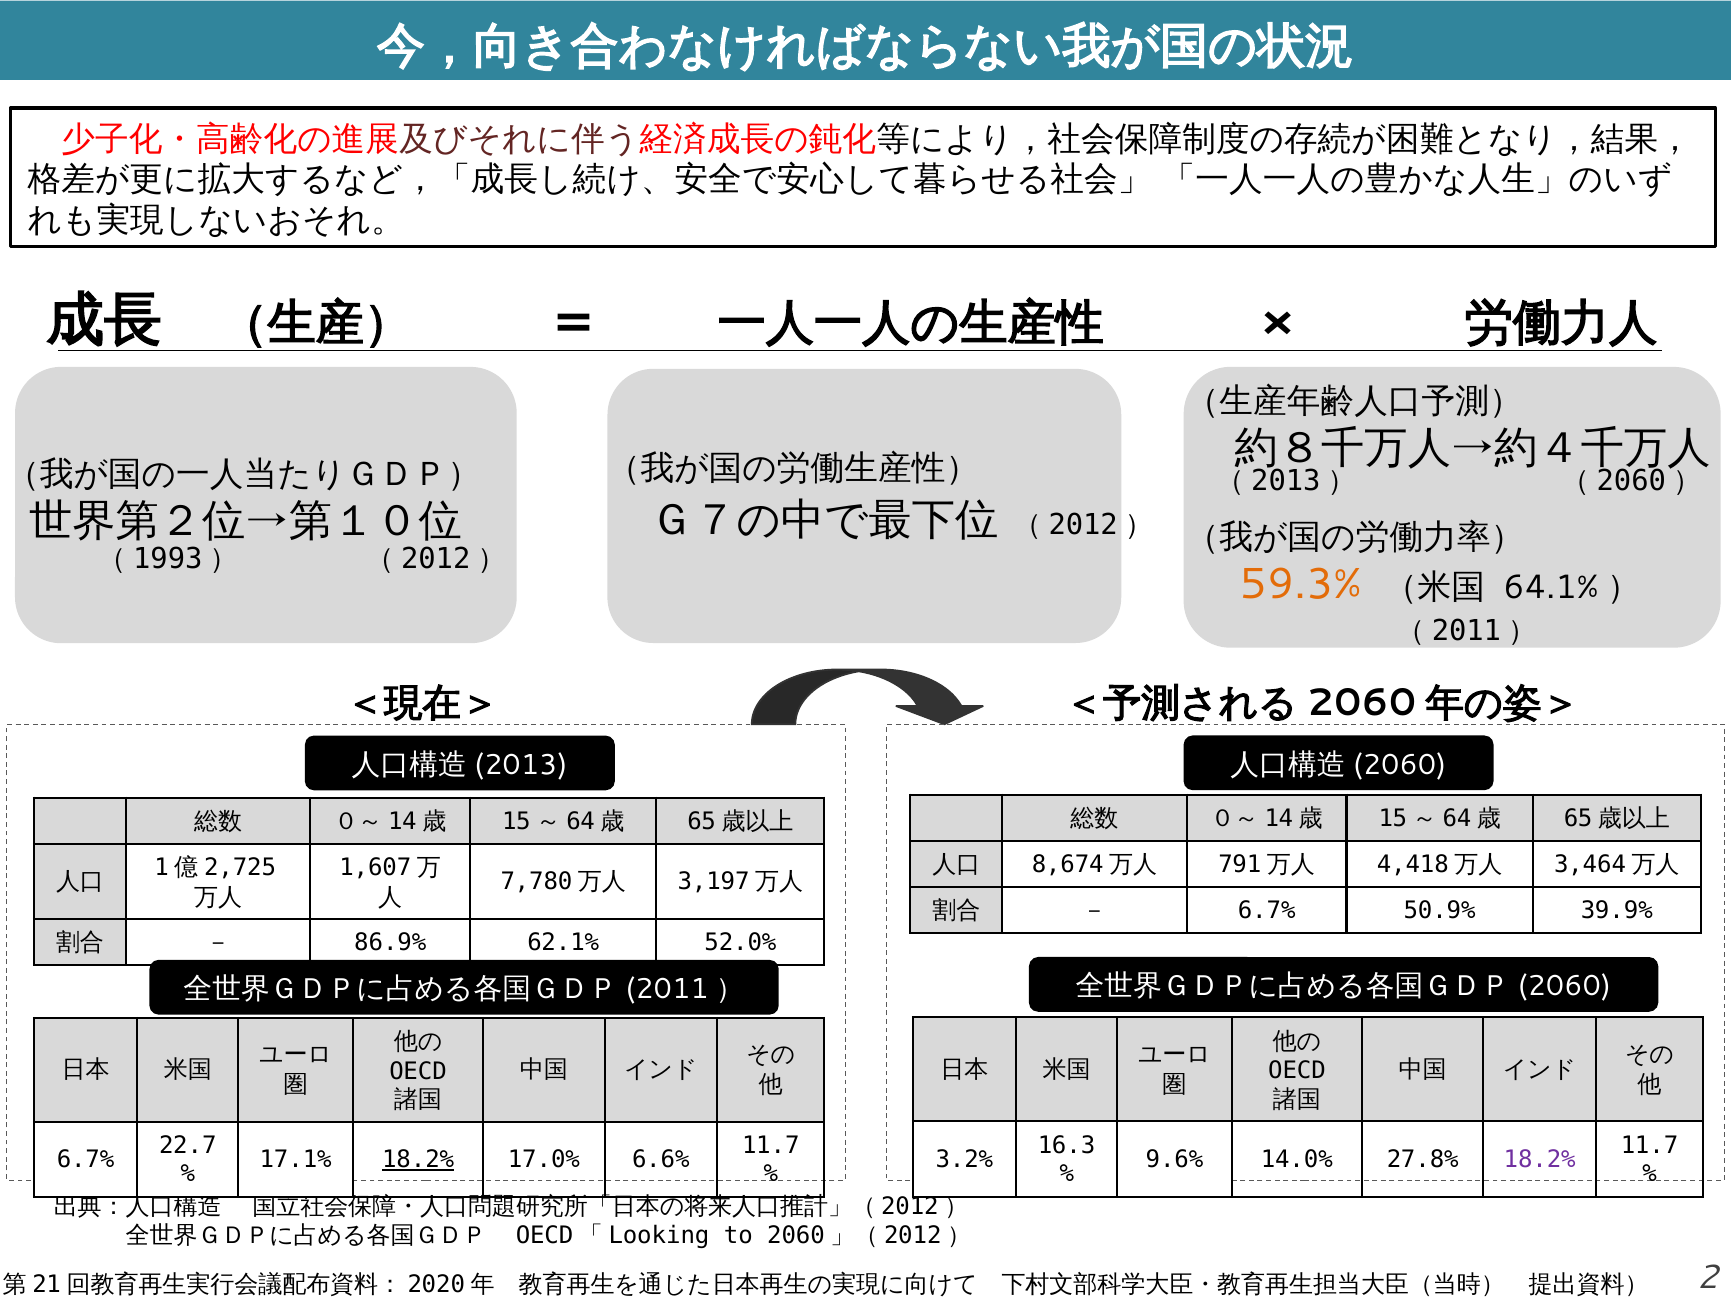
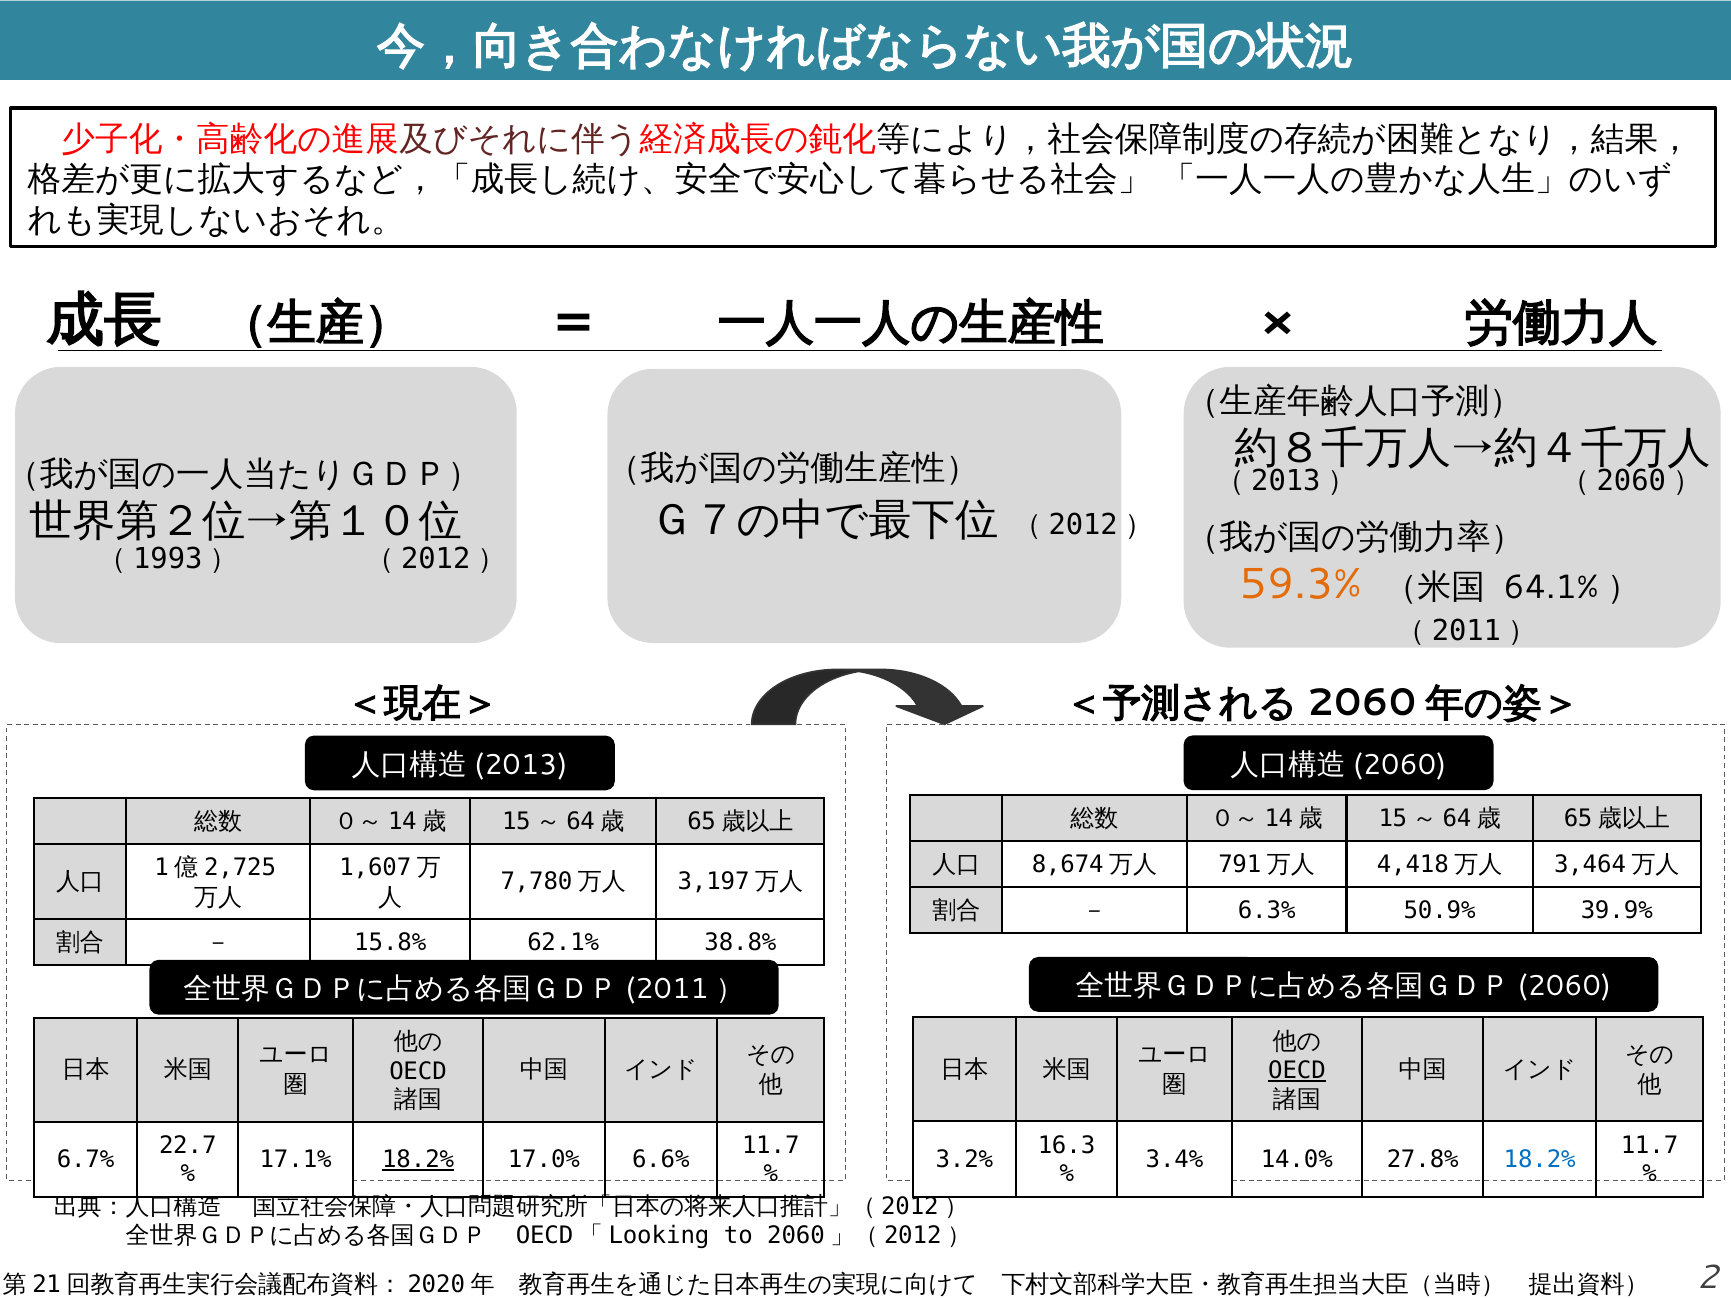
6.7%: 6.7% -> 6.3% (1267, 911)
86.9%: 86.9% -> 15.8% (390, 943)
52.0%: 52.0% -> 38.8% (740, 943)
OECD underline: none -> present (1297, 1071)
9.6%: 9.6% -> 3.4% (1175, 1160)
18.2% colour: purple -> blue (1540, 1160)
